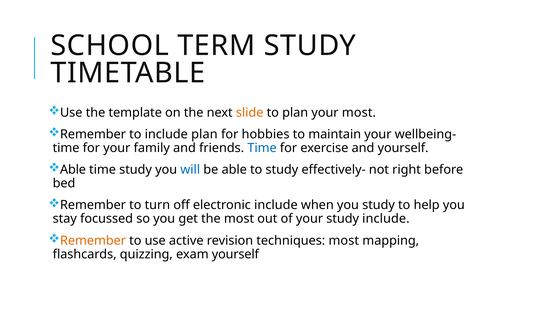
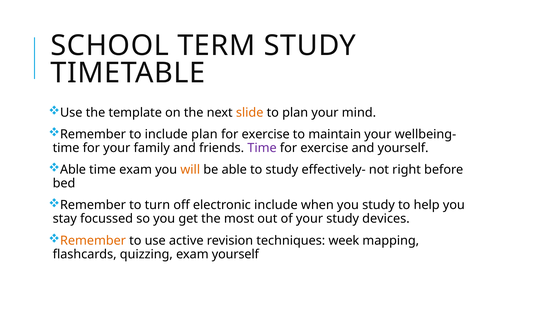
your most: most -> mind (359, 113)
hobbies: hobbies -> exercise (266, 134)
Time colour: blue -> purple (262, 148)
time study: study -> exam (136, 170)
will colour: blue -> orange (190, 170)
study include: include -> devices (386, 219)
techniques most: most -> week (344, 241)
